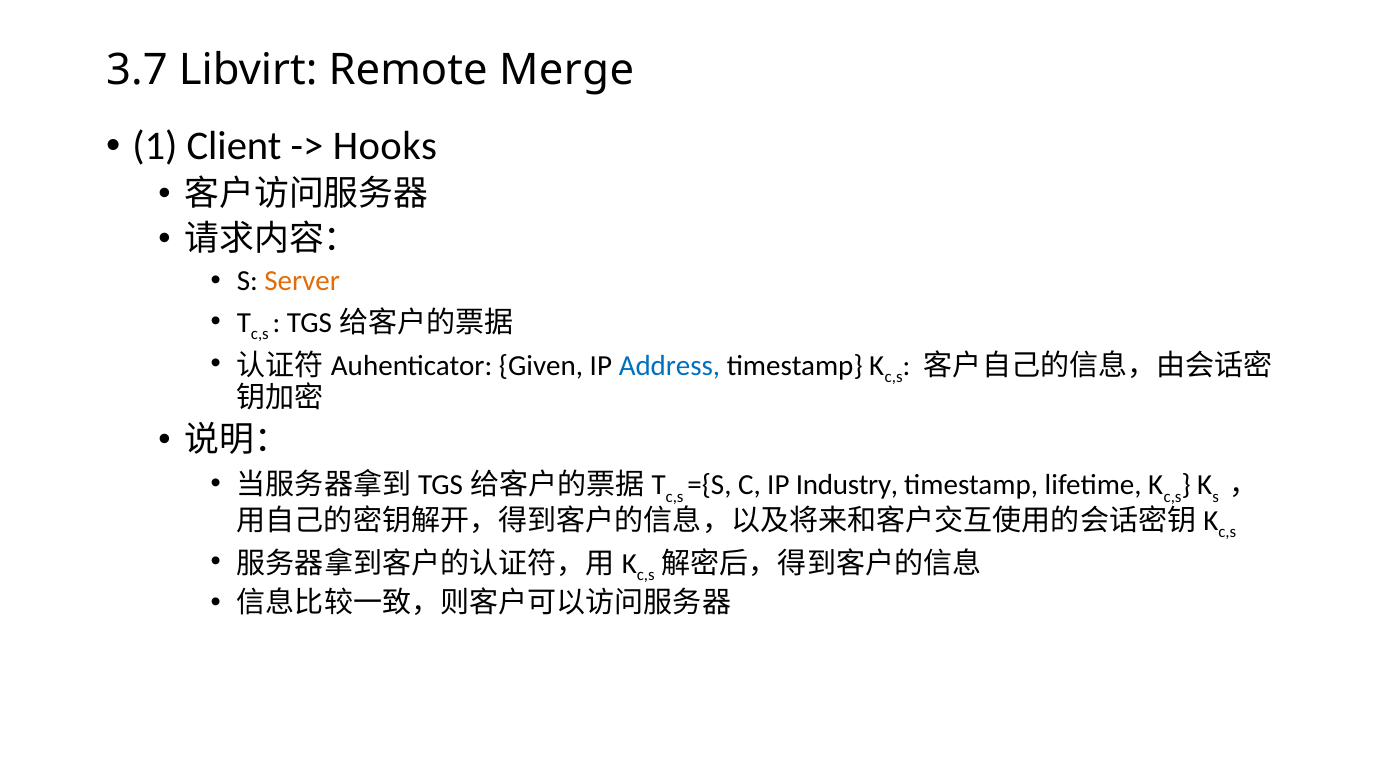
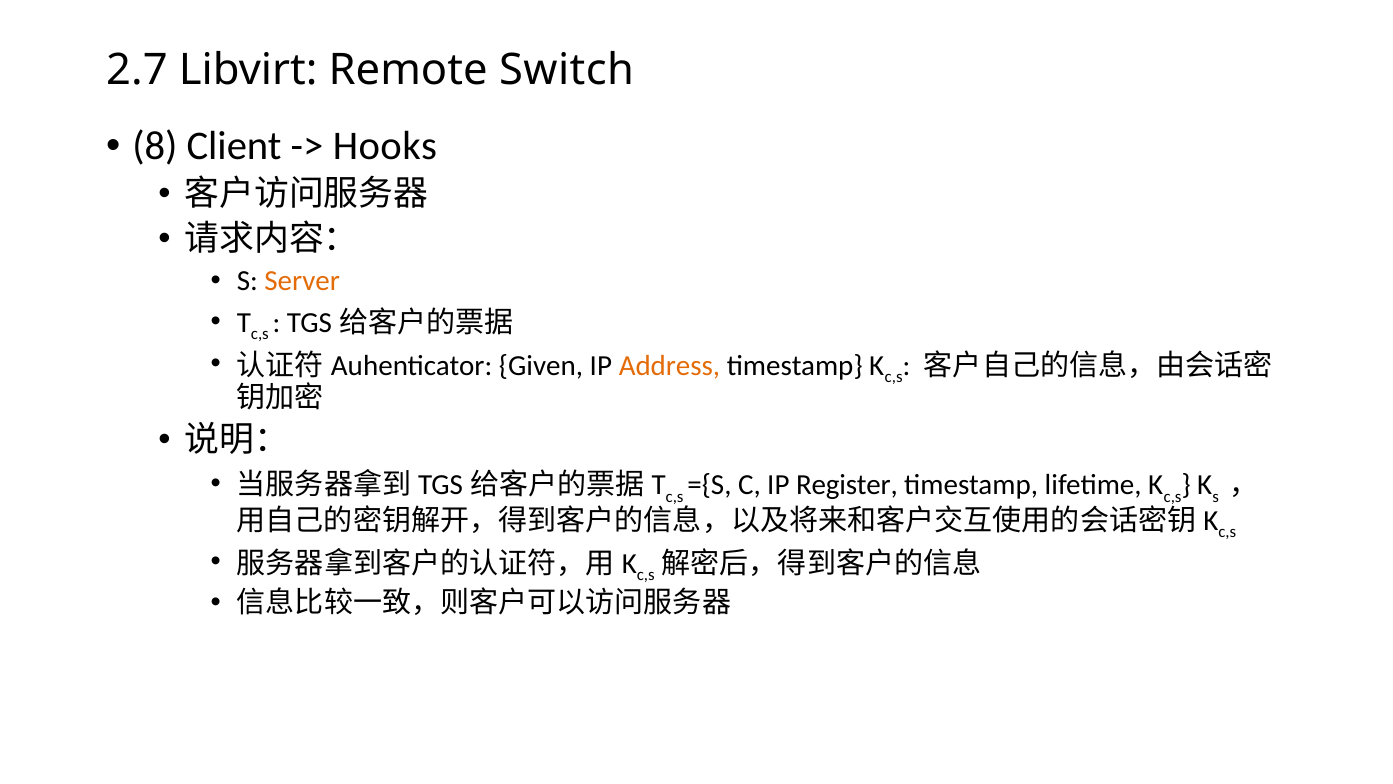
3.7: 3.7 -> 2.7 (137, 70)
Merge: Merge -> Switch (567, 70)
1: 1 -> 8 (155, 146)
Address colour: blue -> orange (669, 366)
Industry: Industry -> Register (847, 485)
